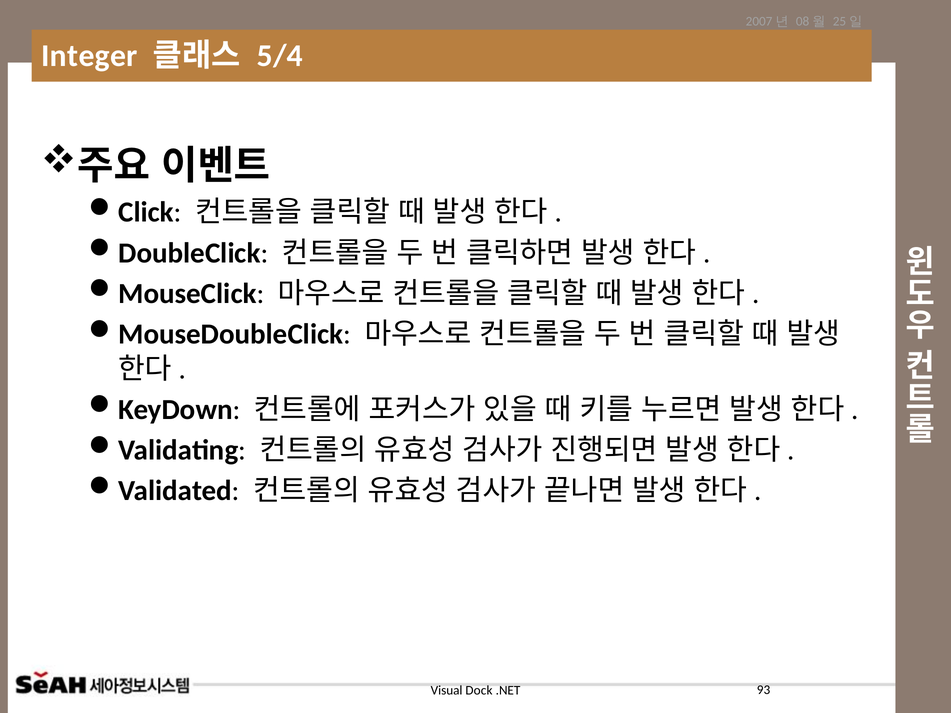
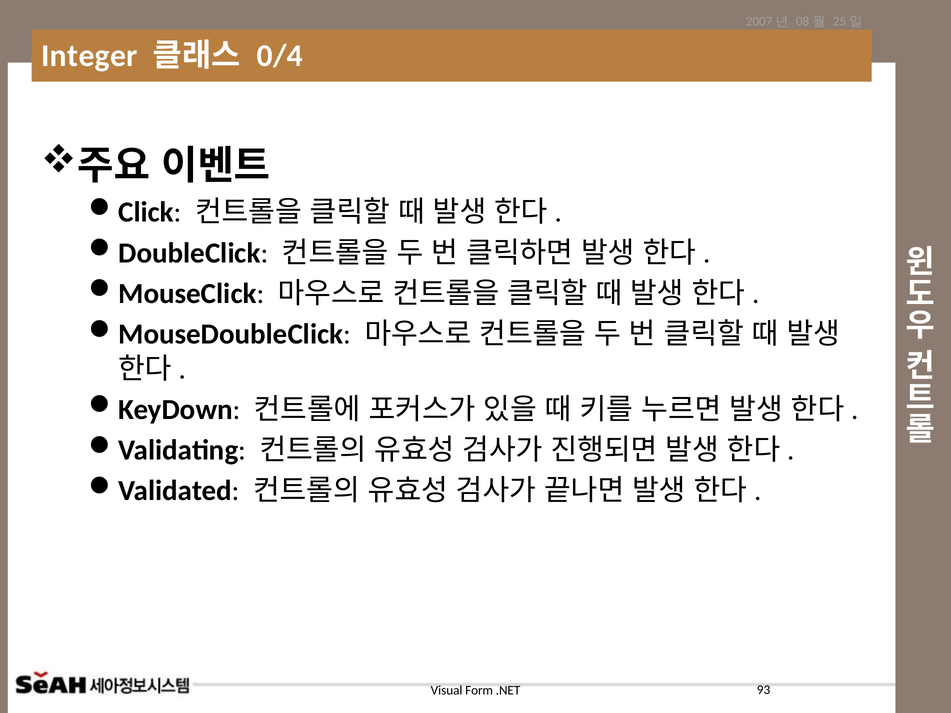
5/4: 5/4 -> 0/4 (280, 56)
Dock: Dock -> Form (479, 690)
